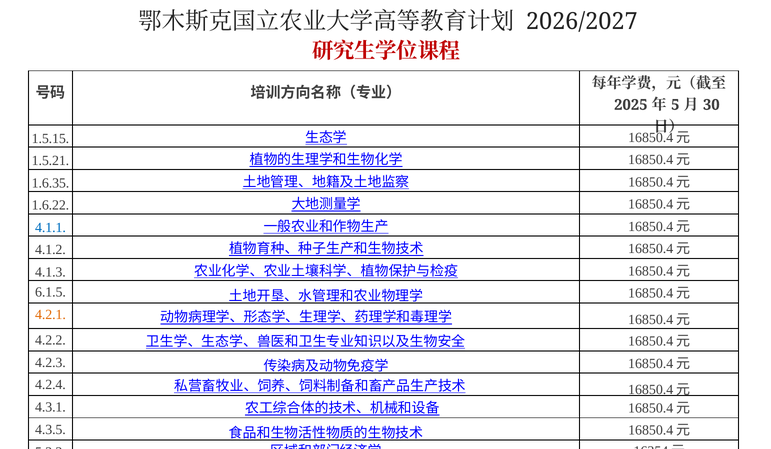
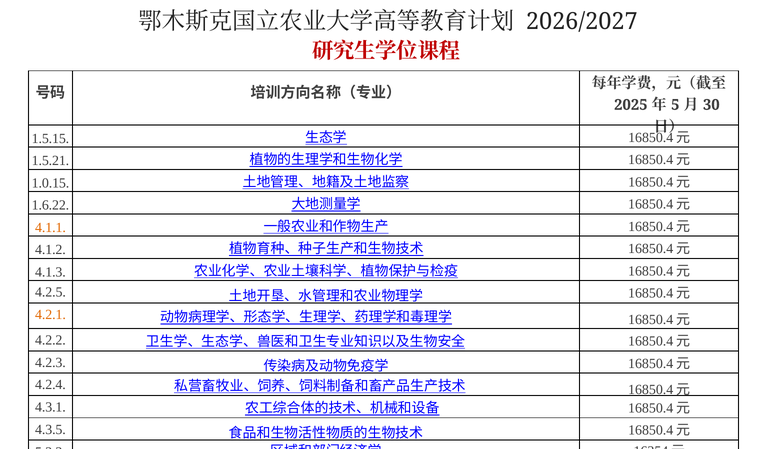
1.6.35: 1.6.35 -> 1.0.15 (51, 183)
4.1.1 colour: blue -> orange (51, 227)
6.1.5: 6.1.5 -> 4.2.5 (51, 292)
